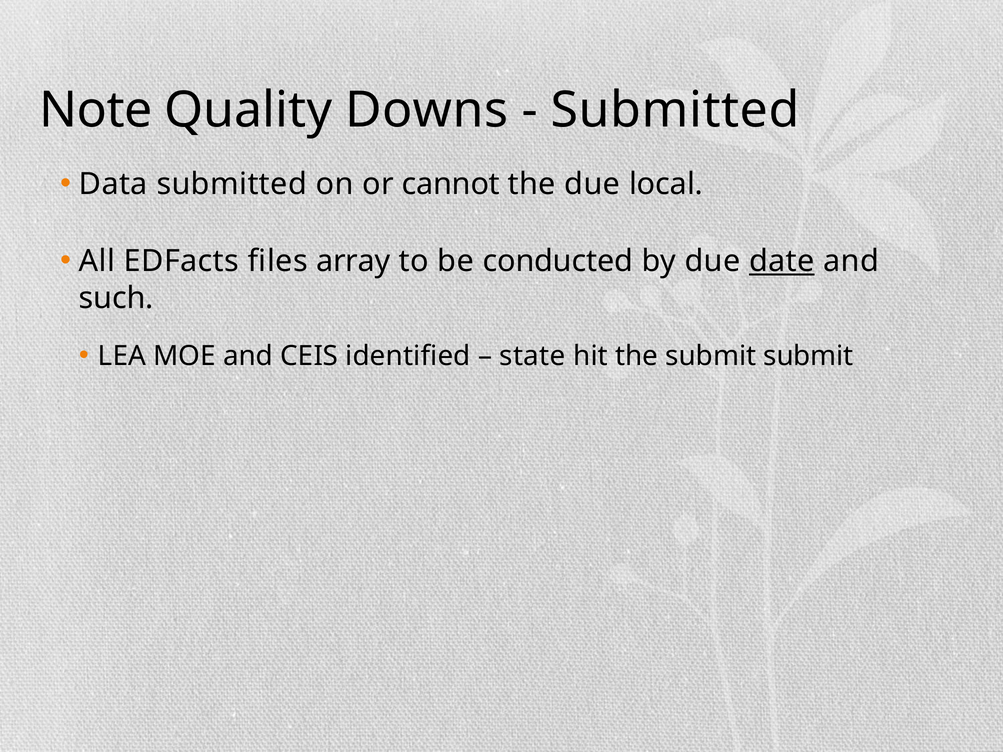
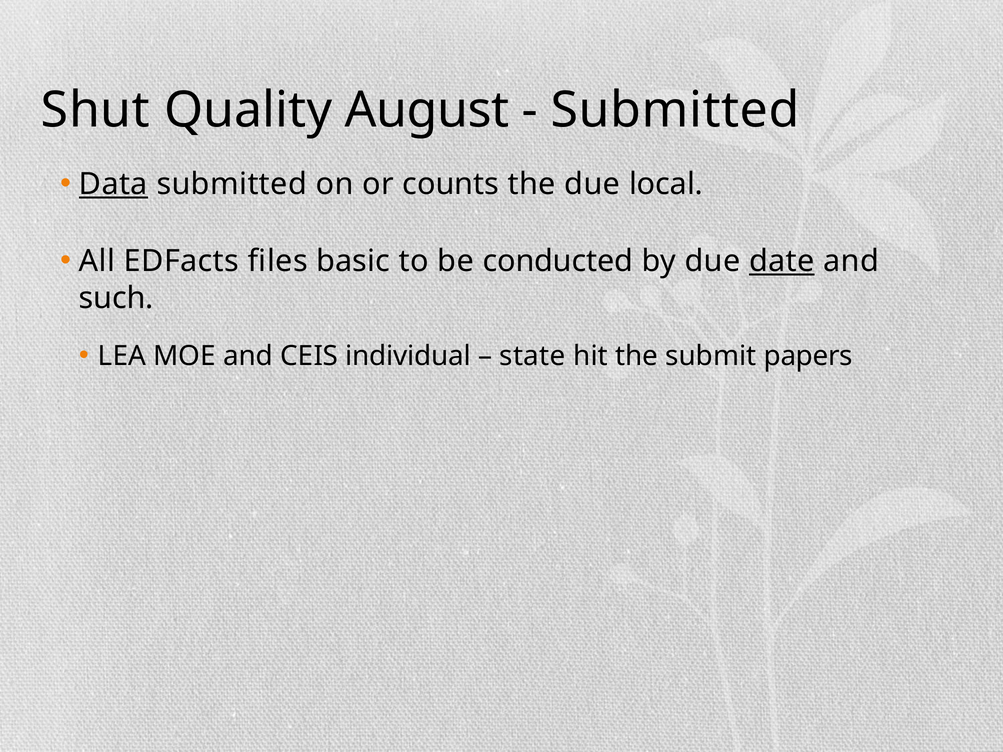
Note: Note -> Shut (96, 110)
Downs: Downs -> August (427, 110)
Data underline: none -> present (113, 184)
cannot: cannot -> counts (451, 184)
array: array -> basic (353, 261)
identified: identified -> individual (408, 356)
submit submit: submit -> papers (808, 356)
